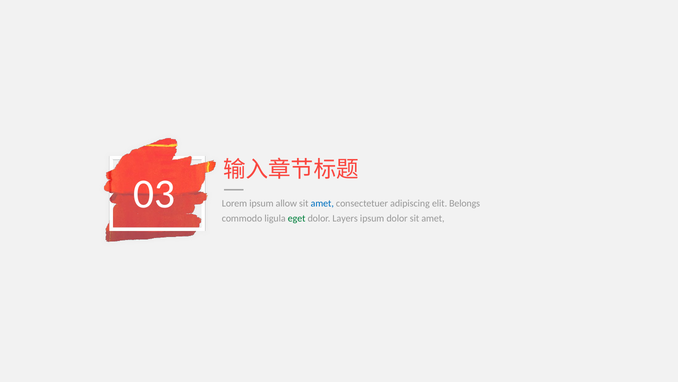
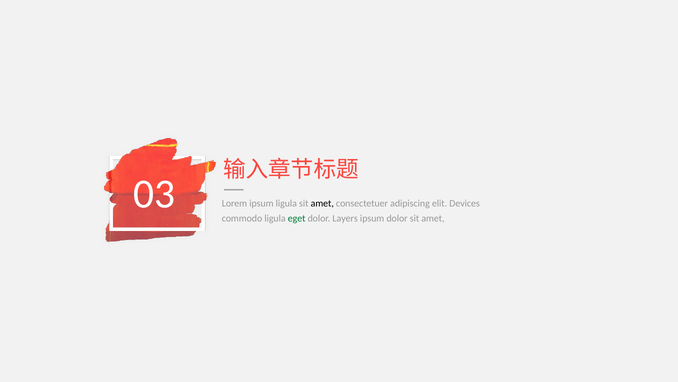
ipsum allow: allow -> ligula (286, 203)
amet colour: blue -> black (322, 203)
Belongs: Belongs -> Devices (465, 203)
